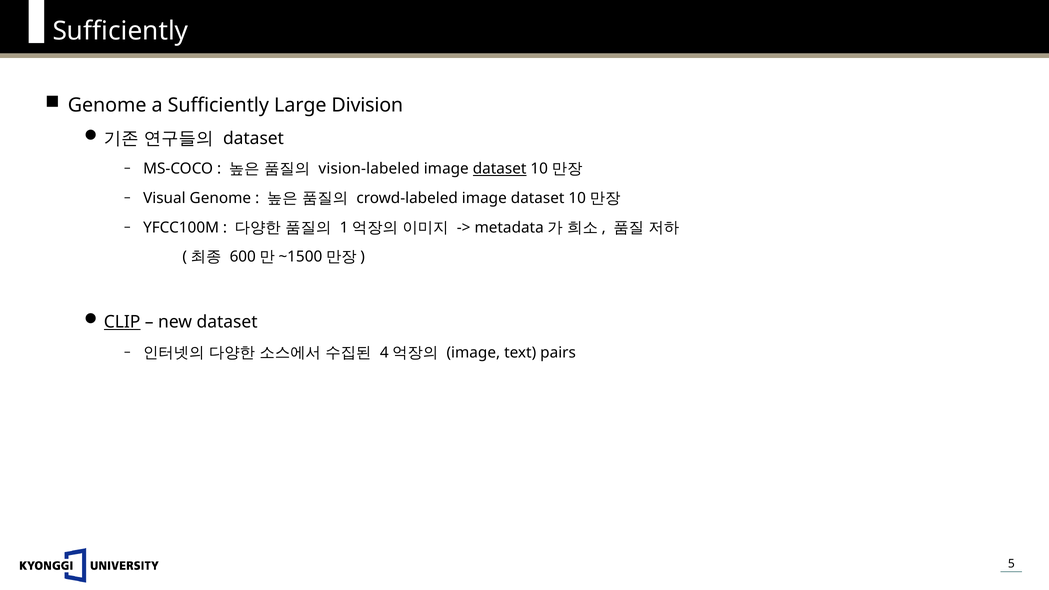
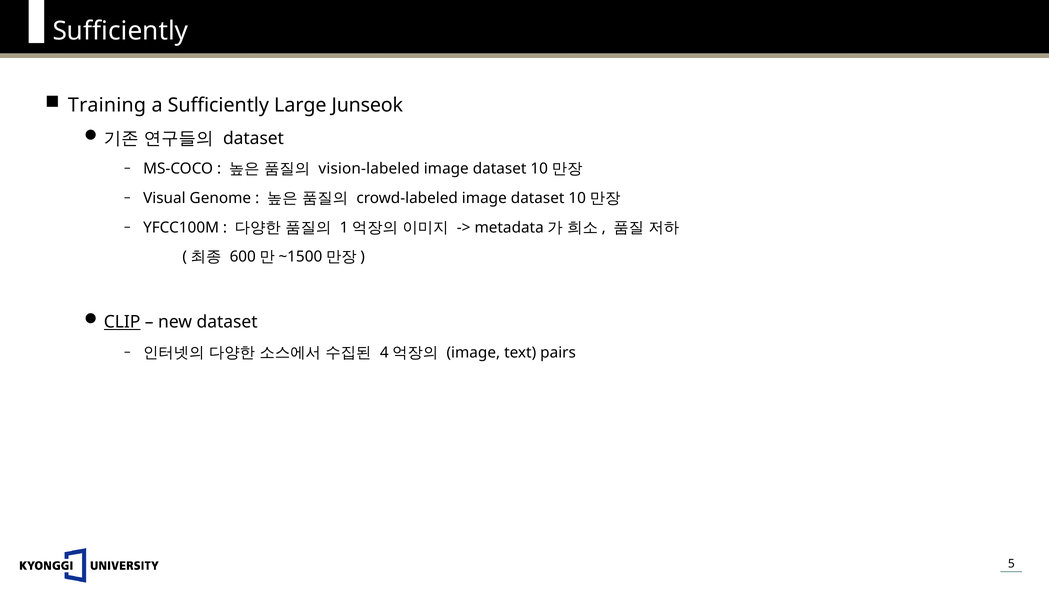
Genome: Genome -> Training (107, 105)
Division: Division -> Junseok (367, 105)
dataset underline: present -> none (500, 169)
